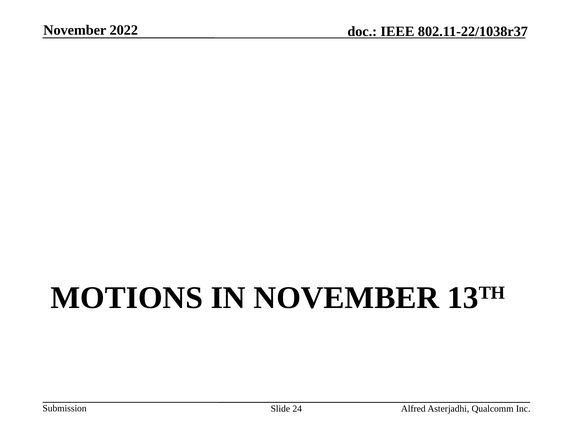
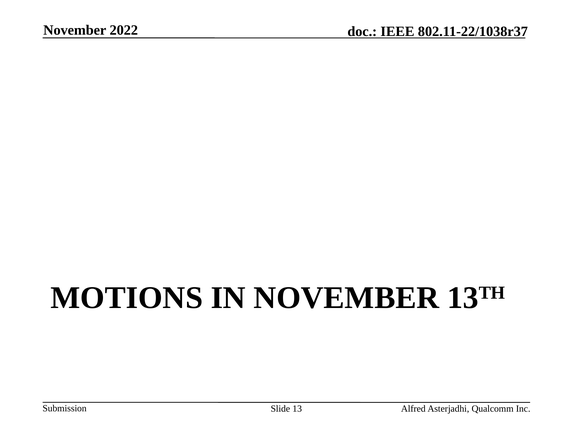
24: 24 -> 13 (297, 409)
